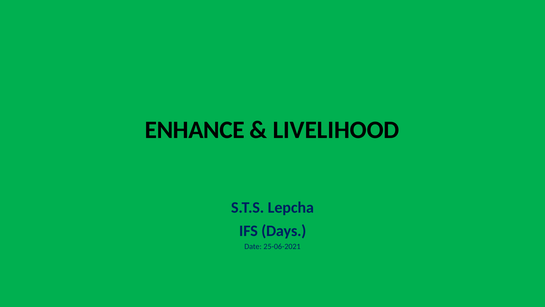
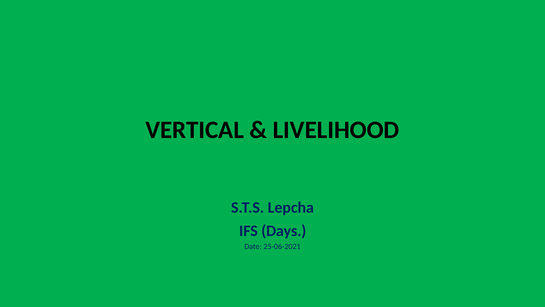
ENHANCE: ENHANCE -> VERTICAL (195, 130)
